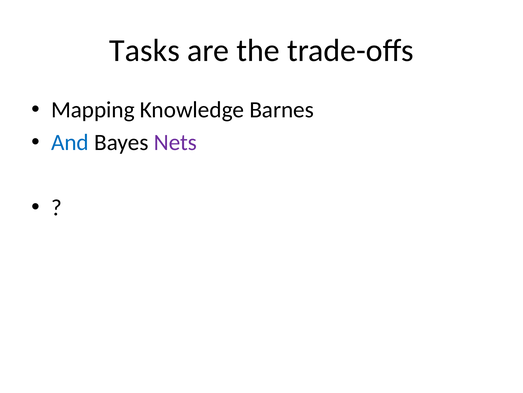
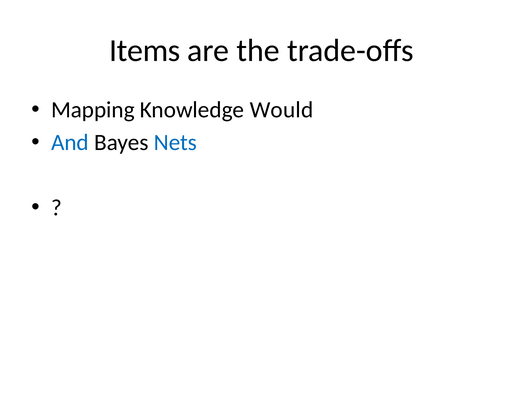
Tasks: Tasks -> Items (145, 51)
Barnes: Barnes -> Would (281, 110)
Nets colour: purple -> blue (175, 142)
